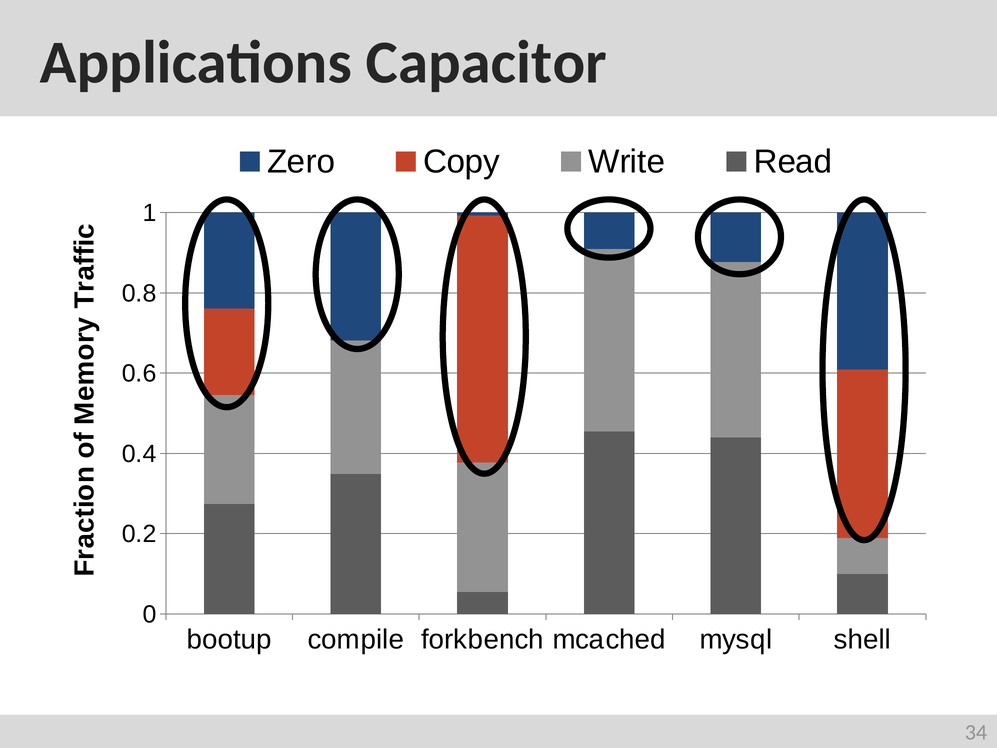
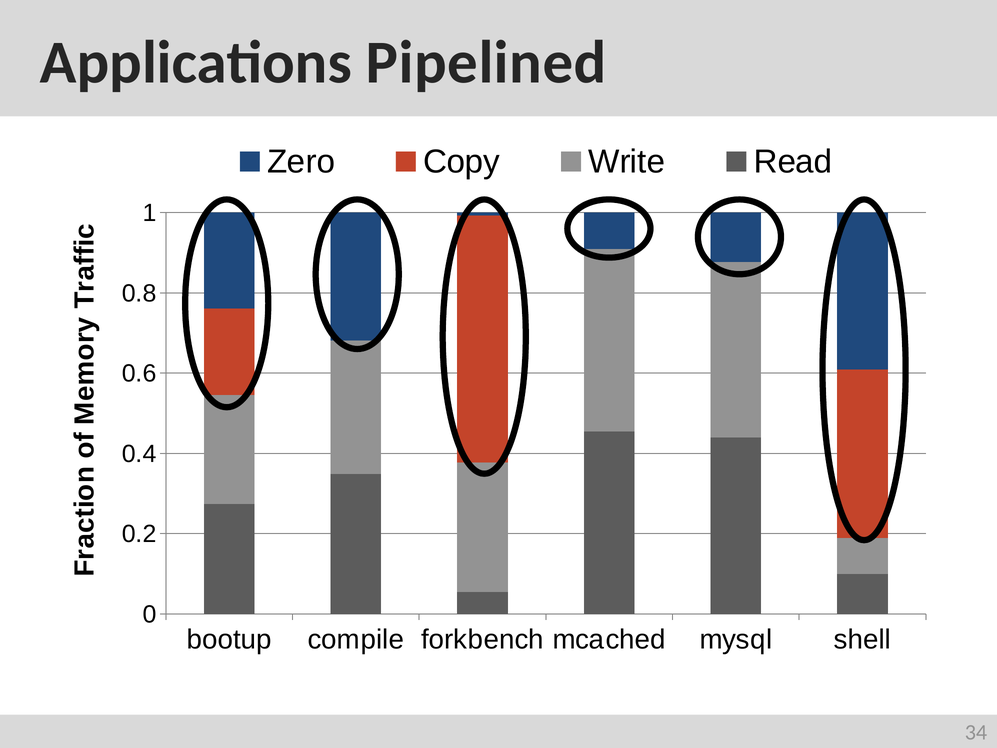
Capacitor: Capacitor -> Pipelined (486, 62)
